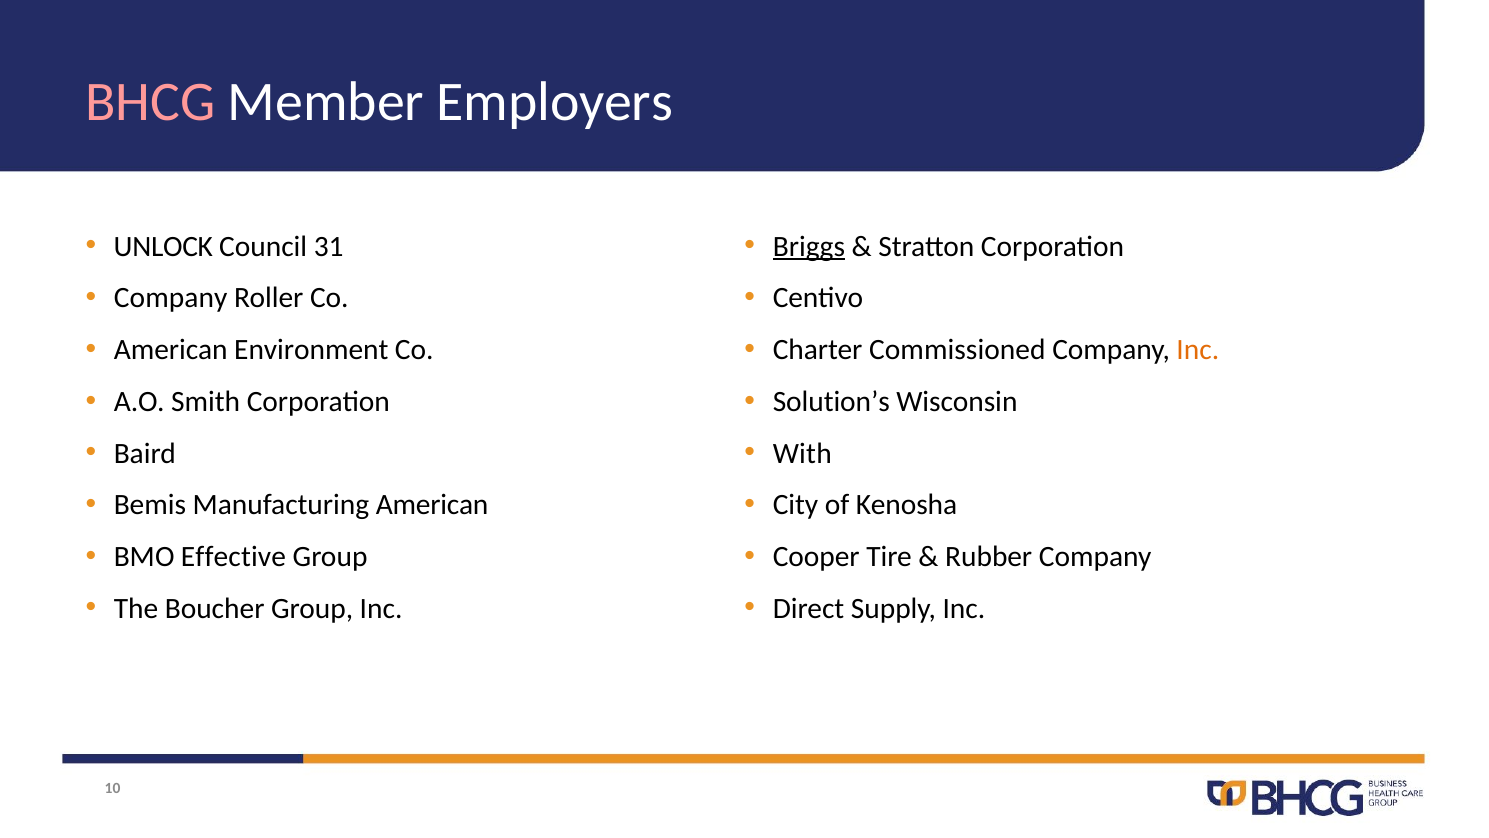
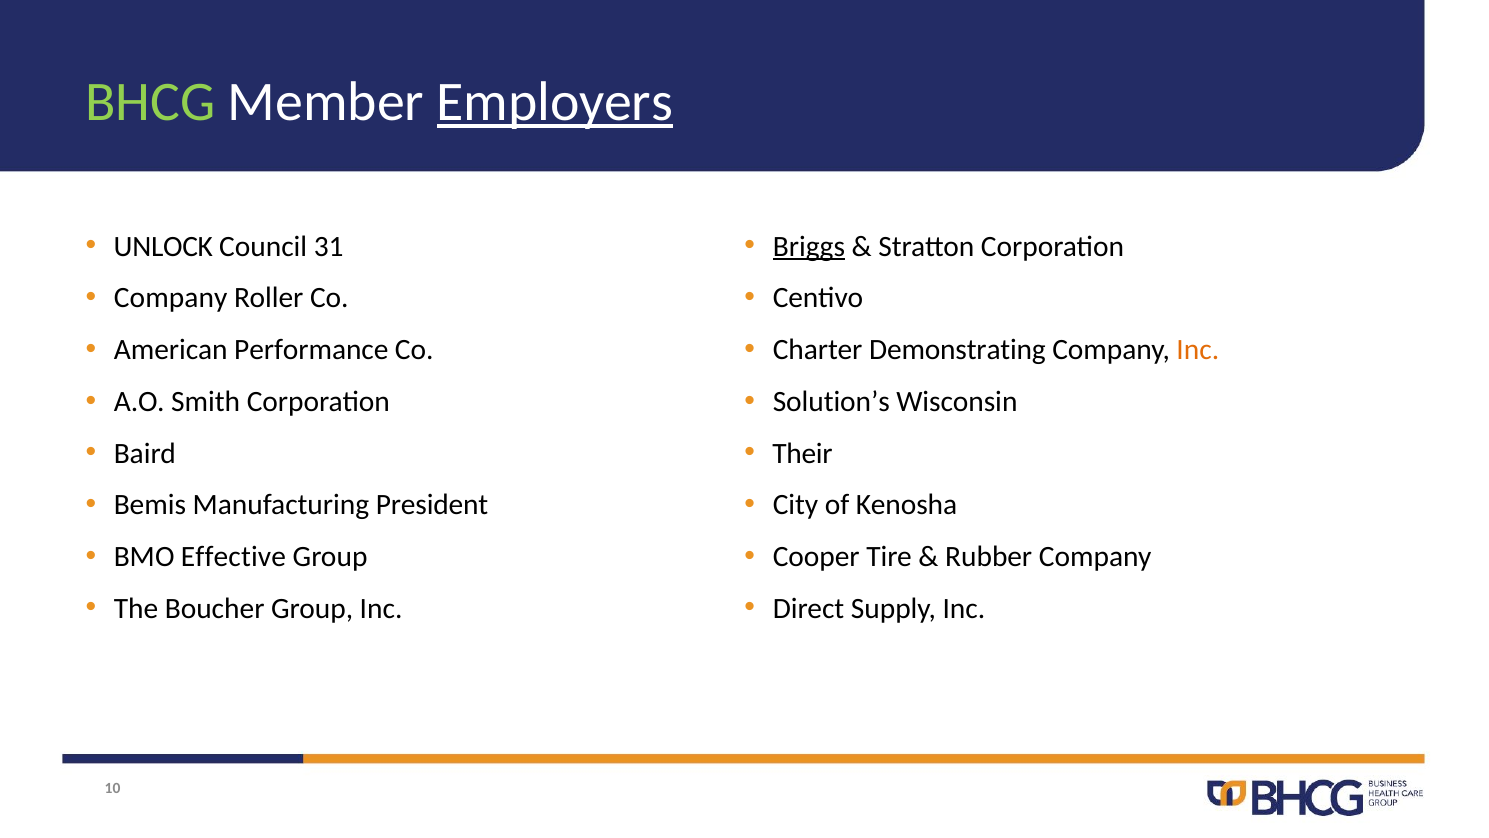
BHCG colour: pink -> light green (150, 102)
Employers underline: none -> present (555, 102)
Environment: Environment -> Performance (311, 350)
Commissioned: Commissioned -> Demonstrating (957, 350)
With: With -> Their (803, 453)
Manufacturing American: American -> President (432, 505)
